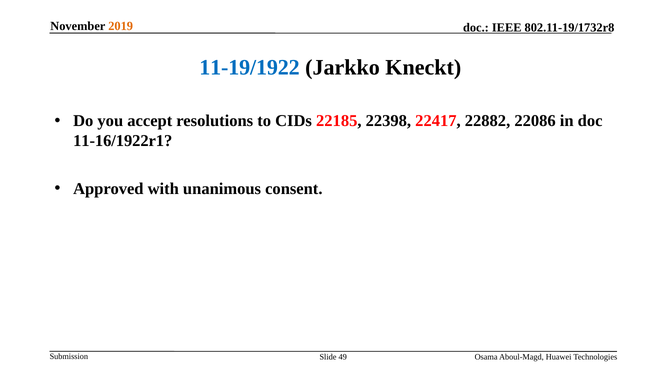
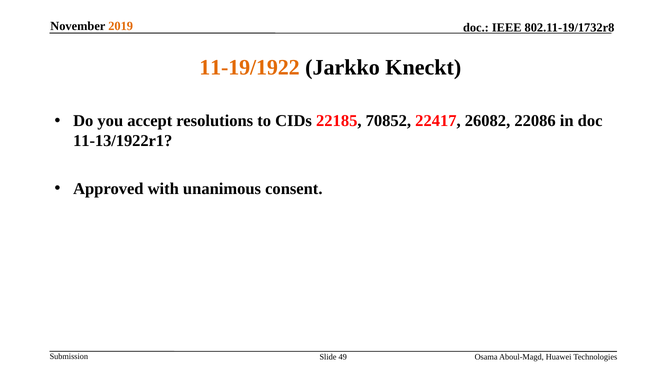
11-19/1922 colour: blue -> orange (250, 68)
22398: 22398 -> 70852 (388, 121)
22882: 22882 -> 26082 (488, 121)
11-16/1922r1: 11-16/1922r1 -> 11-13/1922r1 (123, 141)
